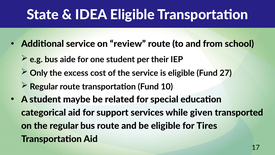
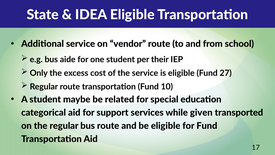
review: review -> vendor (128, 44)
for Tires: Tires -> Fund (207, 126)
